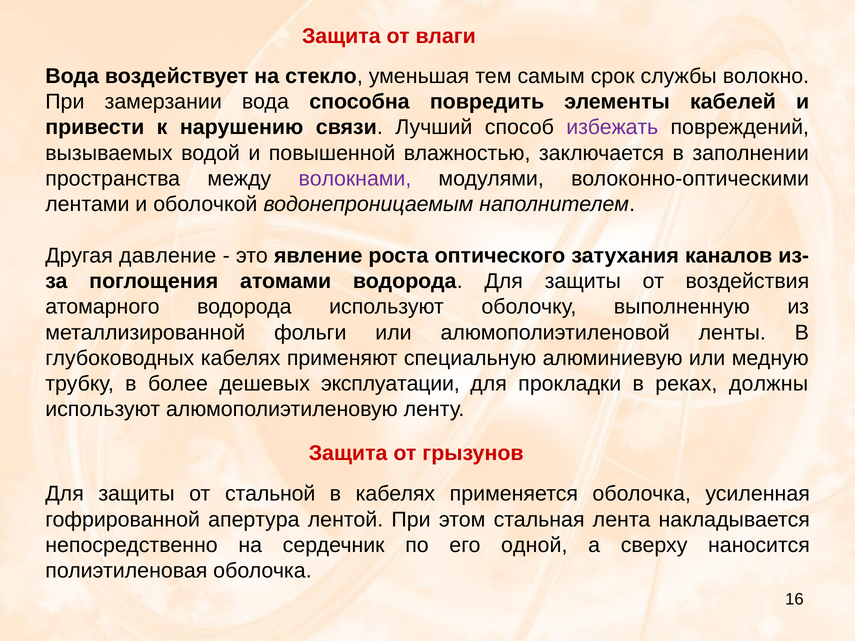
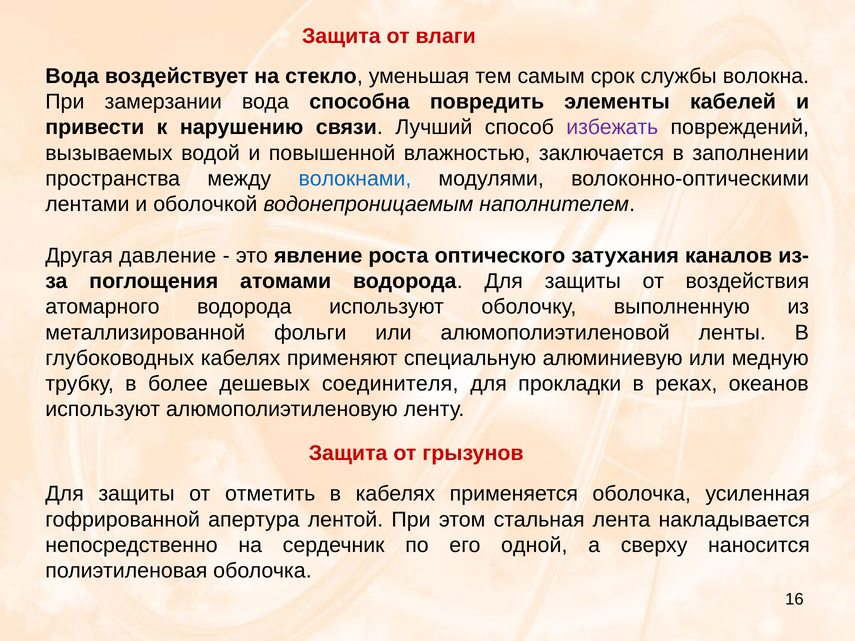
волокно: волокно -> волокна (766, 76)
волокнами colour: purple -> blue (355, 179)
эксплуатации: эксплуатации -> соединителя (390, 384)
должны: должны -> океанов (769, 384)
стальной: стальной -> отметить (270, 494)
